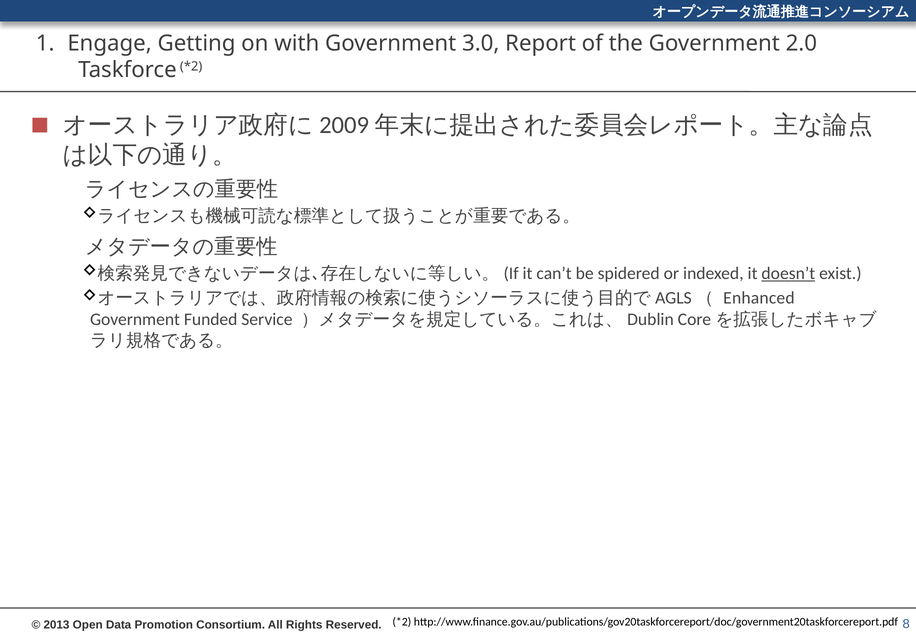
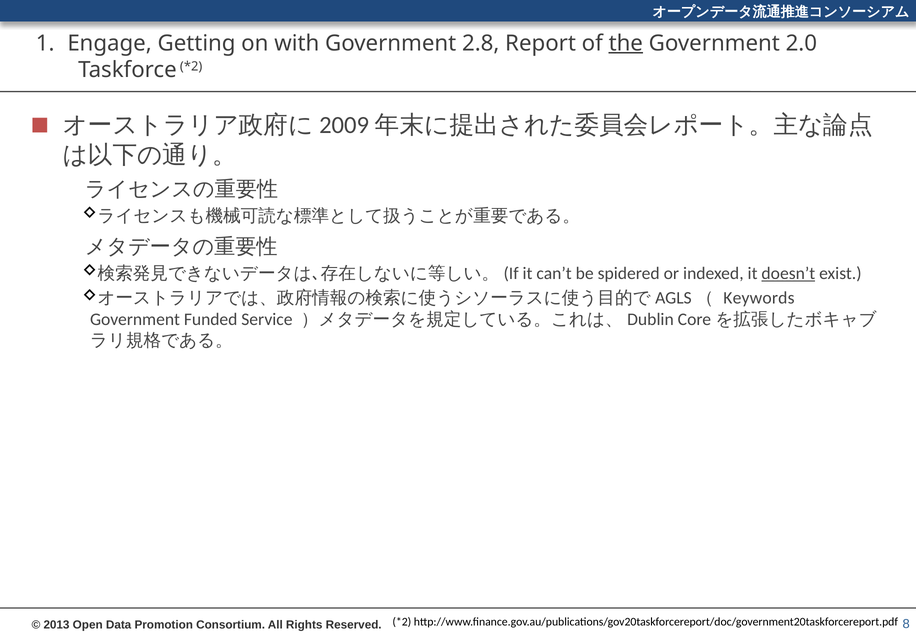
3.0: 3.0 -> 2.8 (481, 43)
the underline: none -> present (626, 43)
Enhanced: Enhanced -> Keywords (759, 298)
